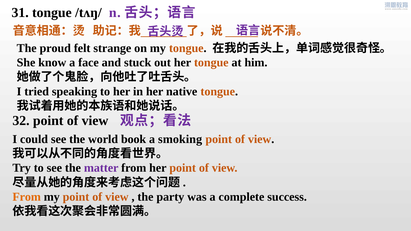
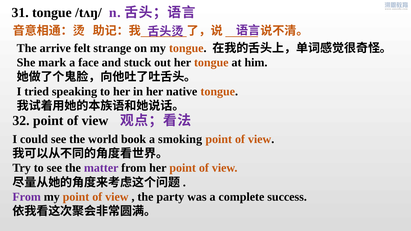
proud: proud -> arrive (55, 48)
know: know -> mark (52, 63)
From colour: orange -> purple (27, 197)
